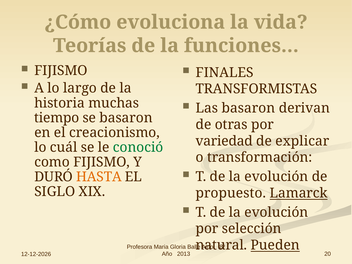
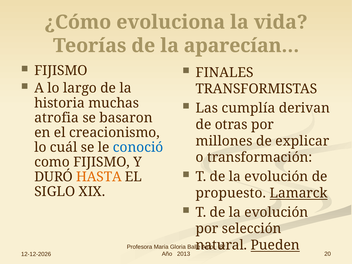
funciones…: funciones… -> aparecían… (241, 46)
Las basaron: basaron -> cumplía (248, 108)
tiempo: tiempo -> atrofia (57, 118)
variedad: variedad -> millones (224, 141)
conoció colour: green -> blue (138, 147)
